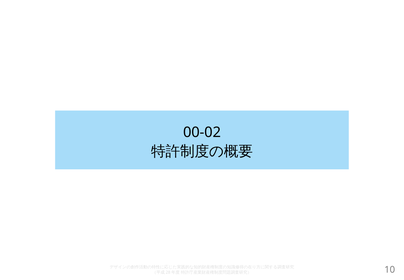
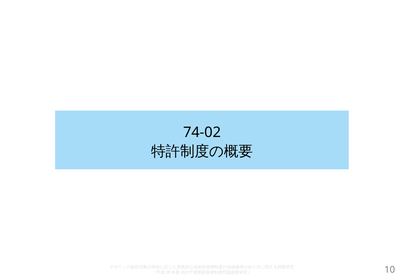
00-02: 00-02 -> 74-02 (202, 132)
